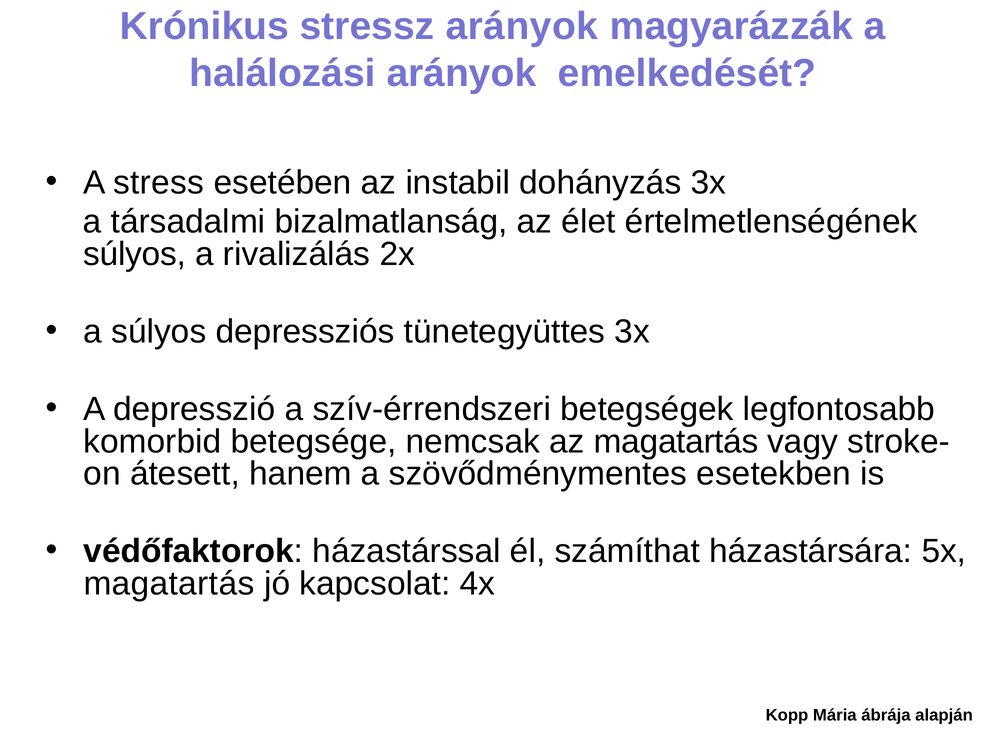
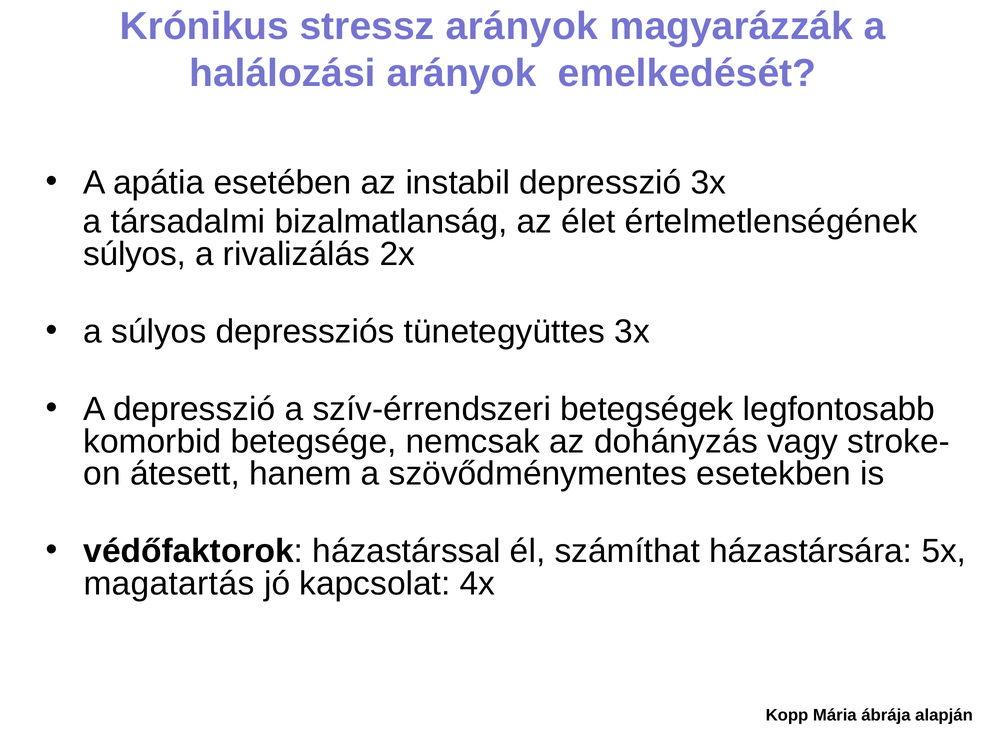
stress: stress -> apátia (159, 183)
instabil dohányzás: dohányzás -> depresszió (600, 183)
az magatartás: magatartás -> dohányzás (676, 442)
